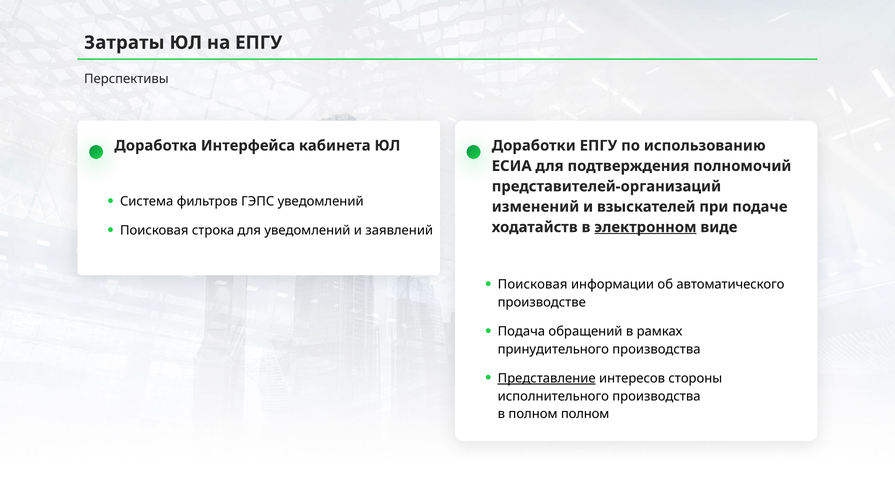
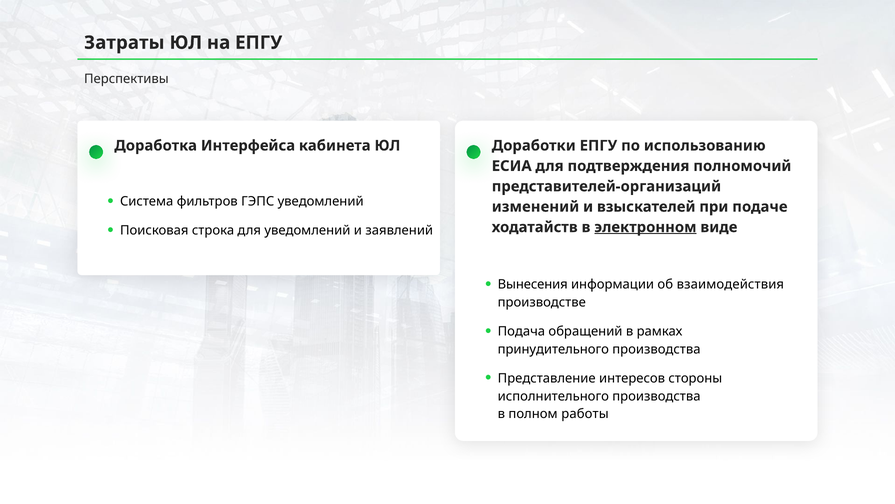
Поисковая: Поисковая -> Вынесения (533, 284)
автоматического: автоматического -> взаимодействия (730, 284)
Представление underline: present -> none (547, 378)
полном полном: полном -> работы (585, 414)
